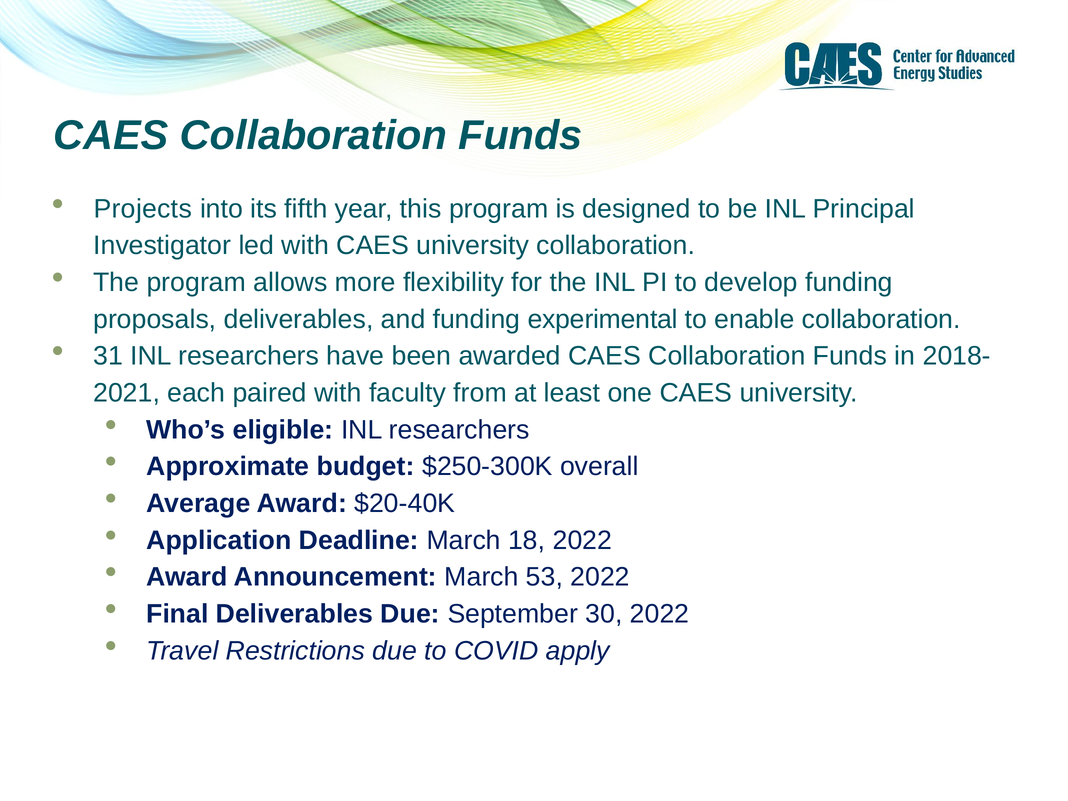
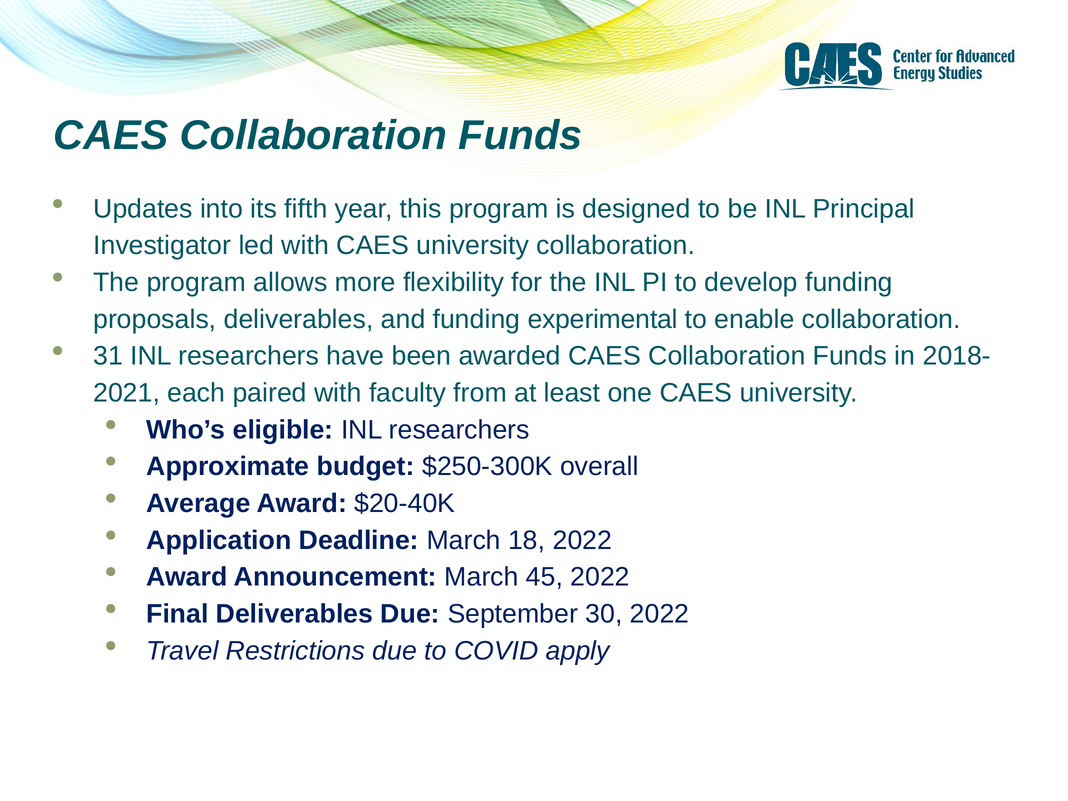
Projects: Projects -> Updates (143, 209)
53: 53 -> 45 (544, 577)
